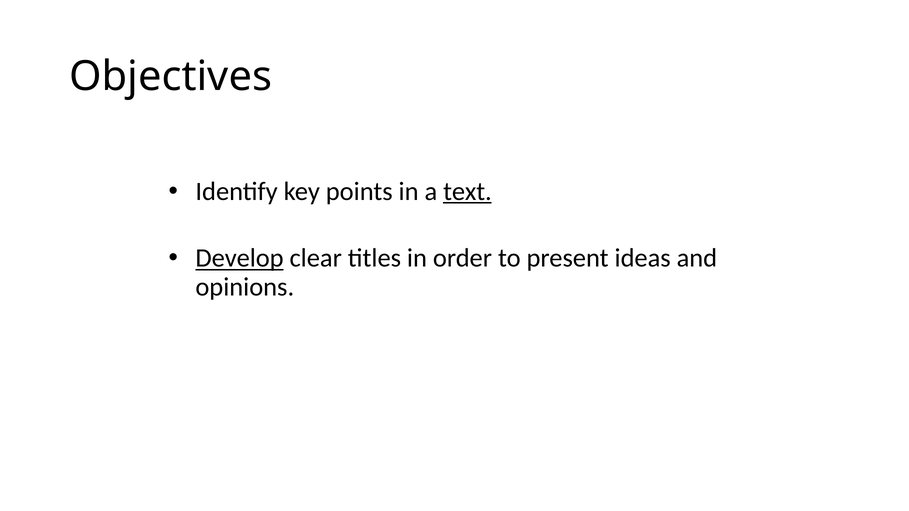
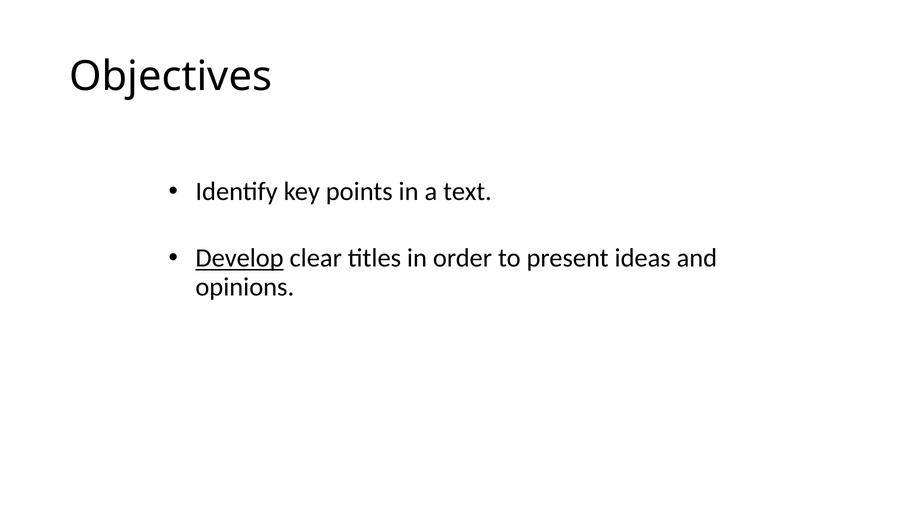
text underline: present -> none (467, 192)
